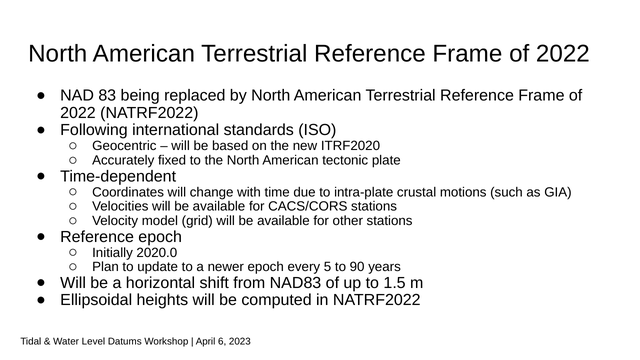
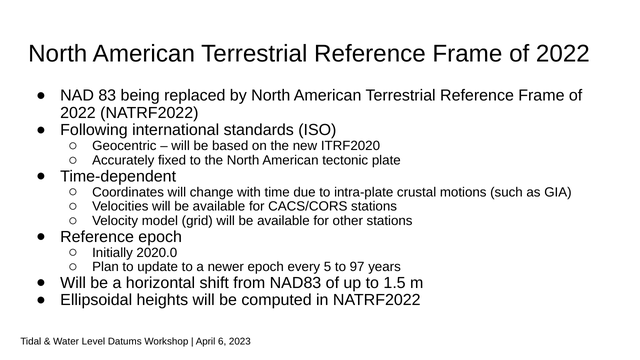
90: 90 -> 97 (357, 267)
